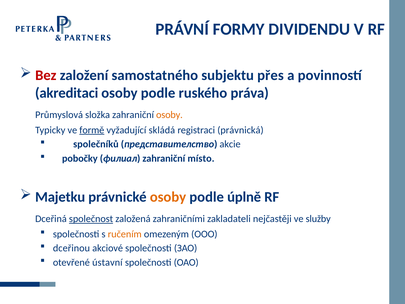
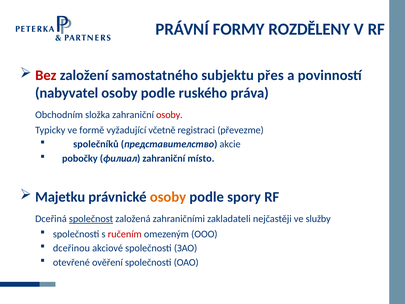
DIVIDENDU: DIVIDENDU -> ROZDĚLENY (309, 29)
akreditaci: akreditaci -> nabyvatel (67, 93)
Průmyslová: Průmyslová -> Obchodním (59, 115)
osoby colour: orange -> red (169, 115)
formě underline: present -> none (92, 130)
skládá: skládá -> včetně (162, 130)
právnická: právnická -> převezme (241, 130)
úplně: úplně -> spory (244, 197)
ručením colour: orange -> red (125, 234)
ústavní: ústavní -> ověření (107, 262)
